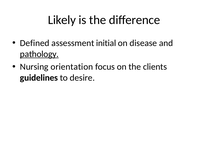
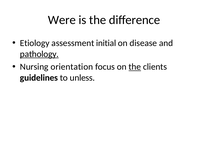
Likely: Likely -> Were (62, 20)
Defined: Defined -> Etiology (35, 43)
the underline: none -> present (135, 67)
desire: desire -> unless (82, 78)
